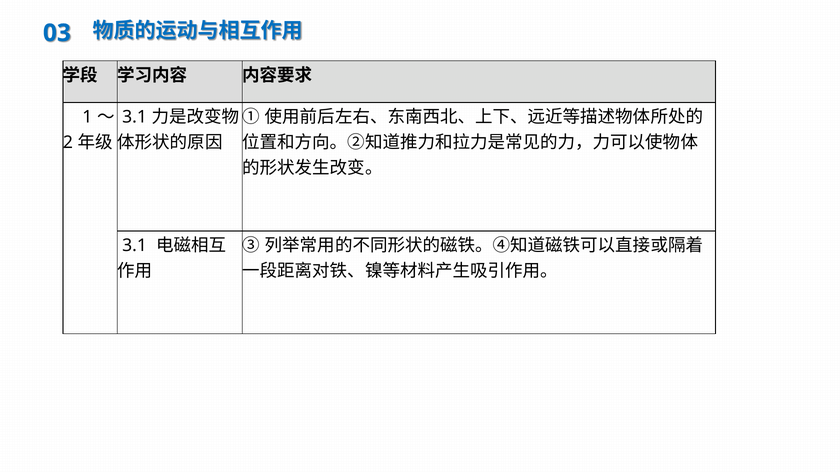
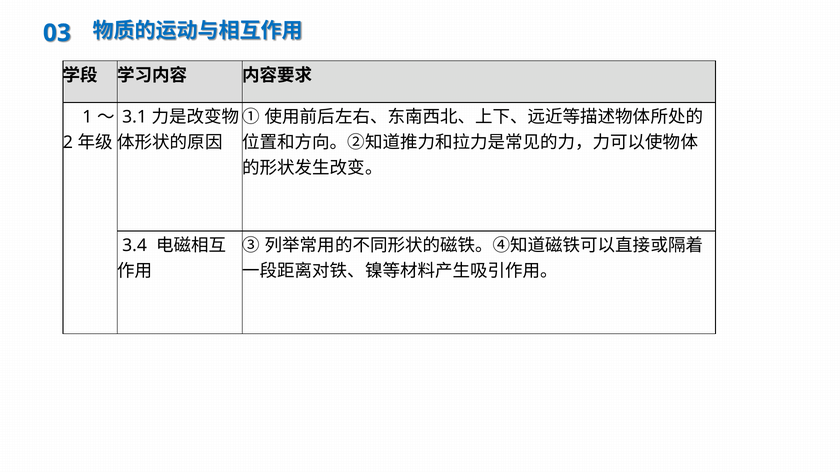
3.1: 3.1 -> 3.4 (135, 246)
